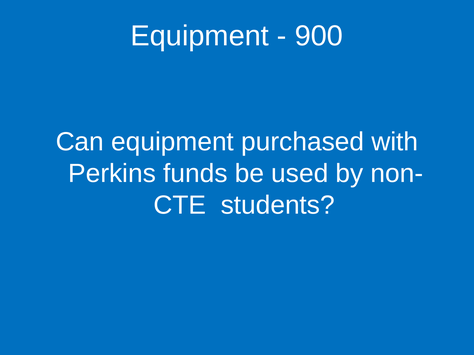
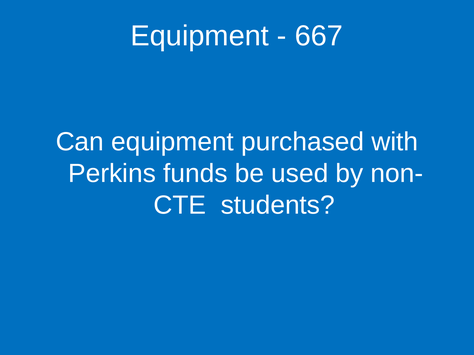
900: 900 -> 667 (319, 36)
